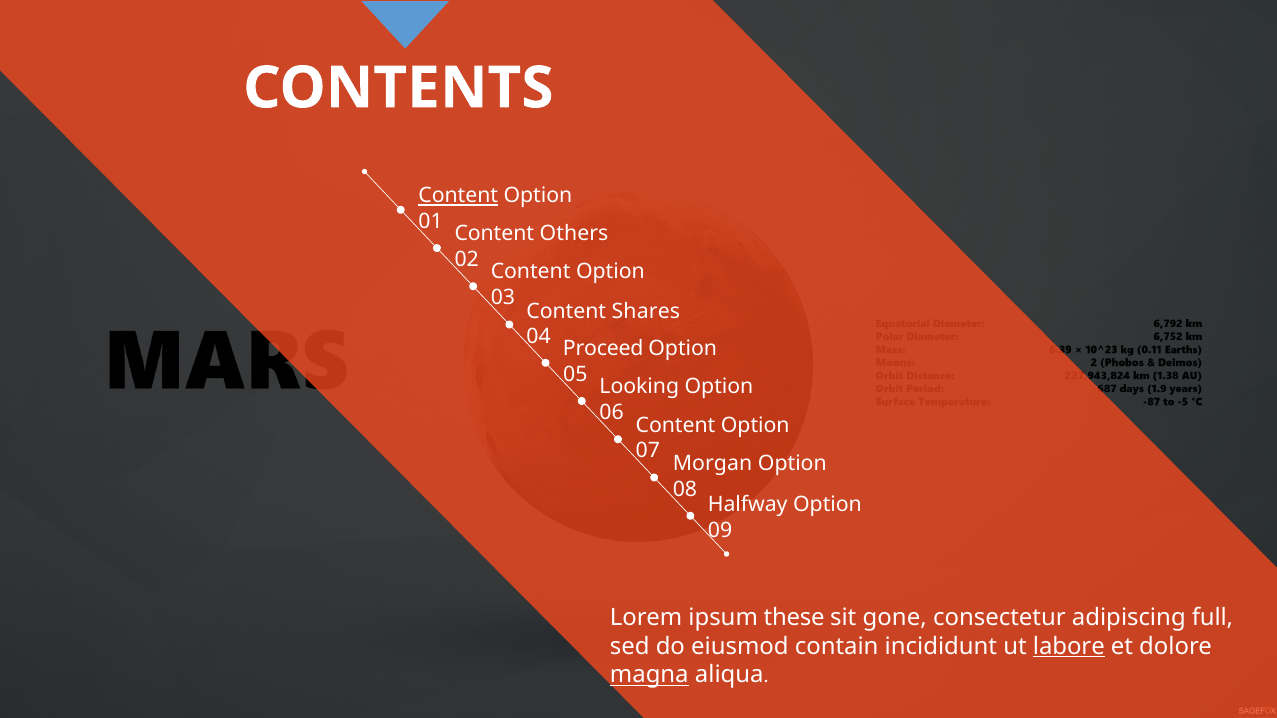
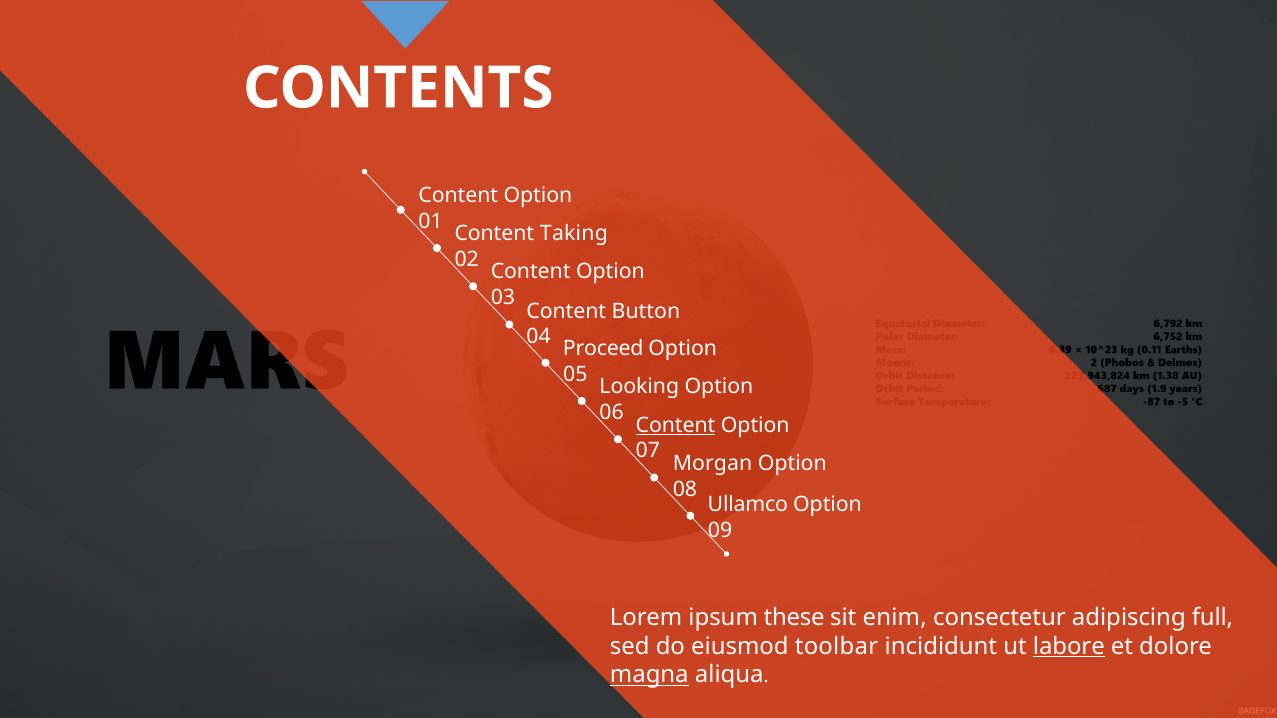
Content underline: present -> none (458, 196)
Others: Others -> Taking (574, 234)
Shares: Shares -> Button (646, 312)
Content underline: none -> present (675, 426)
Halfway: Halfway -> Ullamco (748, 505)
gone: gone -> enim (895, 618)
contain: contain -> toolbar (837, 646)
